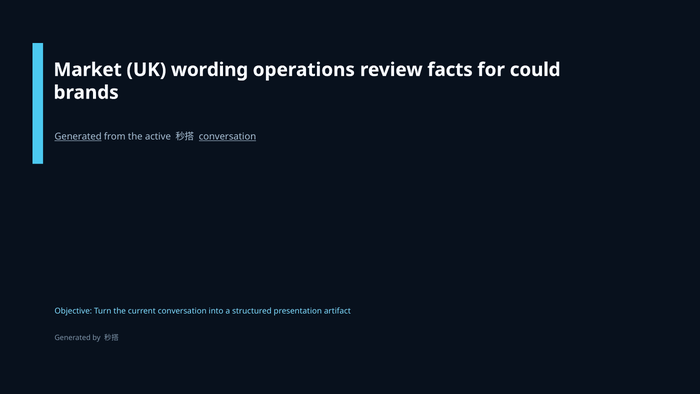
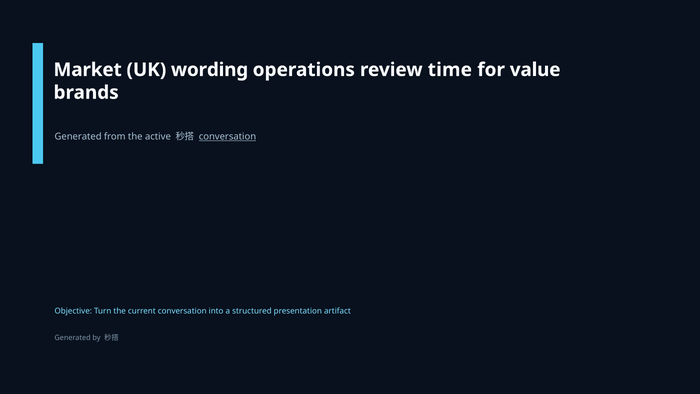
facts: facts -> time (450, 70)
could: could -> value (535, 70)
Generated underline: present -> none (78, 137)
